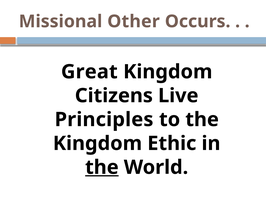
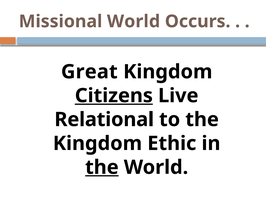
Missional Other: Other -> World (134, 21)
Citizens underline: none -> present (114, 96)
Principles: Principles -> Relational (104, 120)
